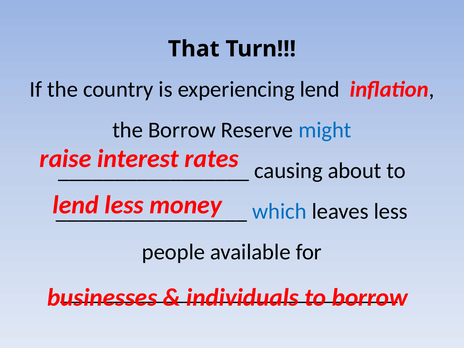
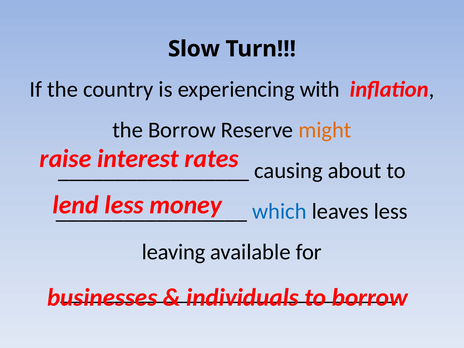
That: That -> Slow (194, 49)
experiencing lend: lend -> with (320, 90)
might colour: blue -> orange (325, 130)
people: people -> leaving (174, 252)
